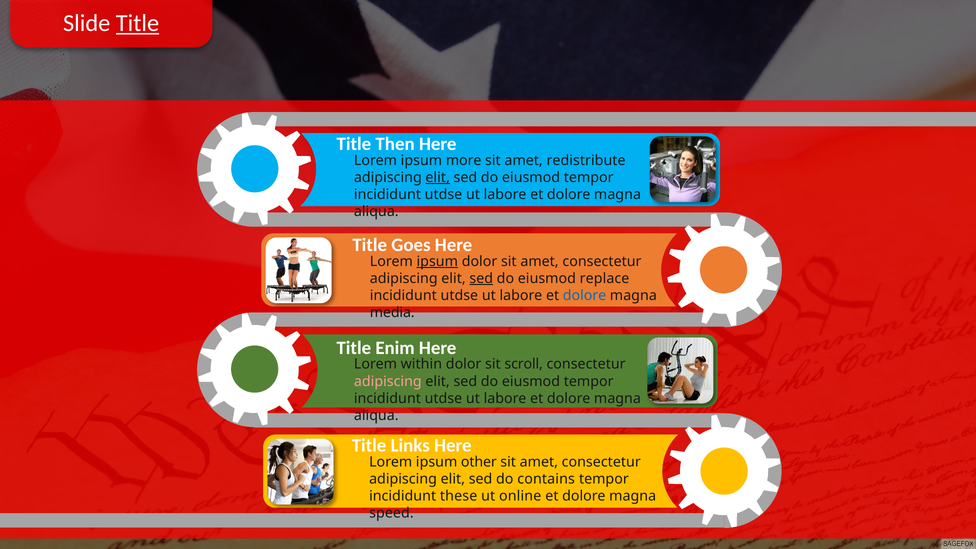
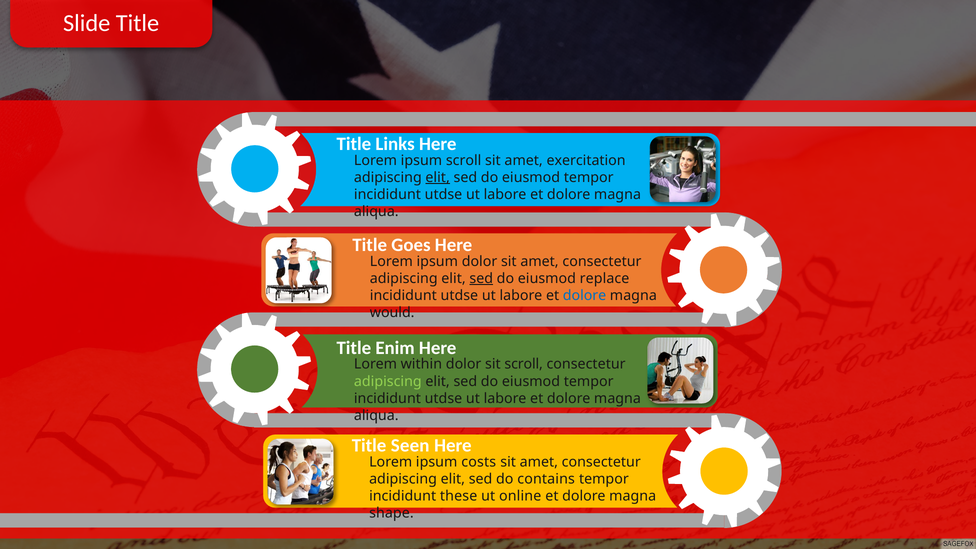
Title underline: present -> none (138, 23)
Then: Then -> Links (395, 144)
ipsum more: more -> scroll (464, 160)
redistribute: redistribute -> exercitation (586, 160)
ipsum underline: present -> none (437, 261)
media: media -> would (392, 313)
adipiscing colour: pink -> light green (388, 381)
Links: Links -> Seen (410, 445)
other: other -> costs (479, 462)
speed: speed -> shape (391, 513)
